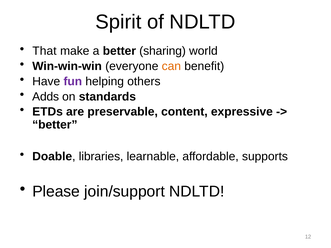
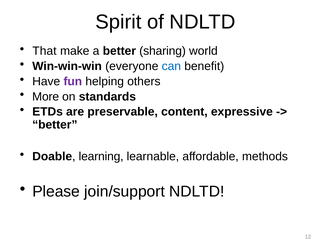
can colour: orange -> blue (171, 66)
Adds: Adds -> More (46, 97)
libraries: libraries -> learning (101, 157)
supports: supports -> methods (265, 157)
